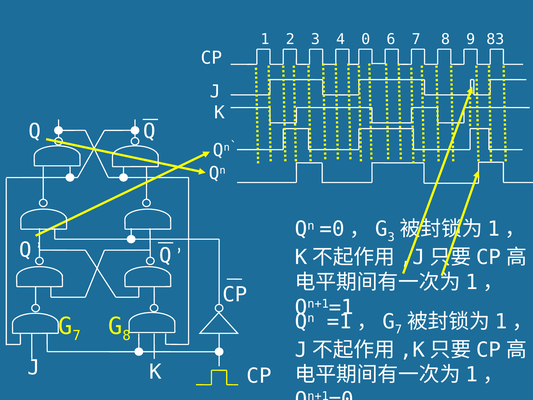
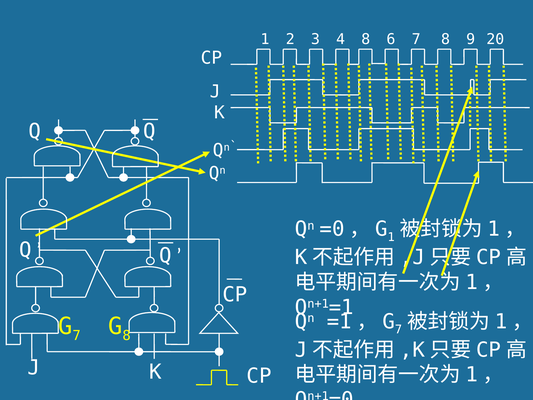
4 0: 0 -> 8 (366, 39)
83: 83 -> 20 (495, 39)
3: 3 -> 1 (391, 237)
